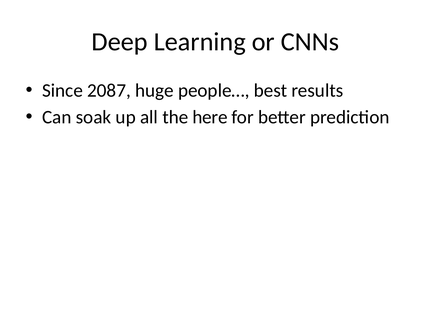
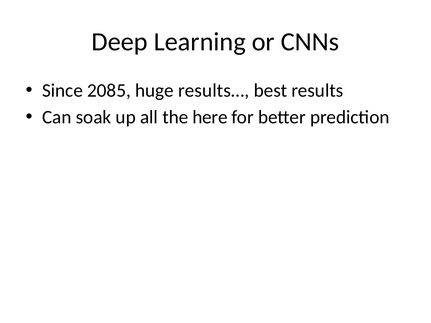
2087: 2087 -> 2085 (109, 90)
people…: people… -> results… (214, 90)
